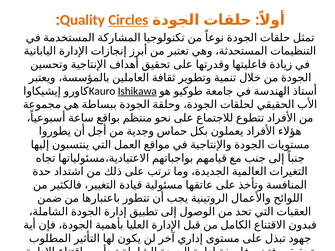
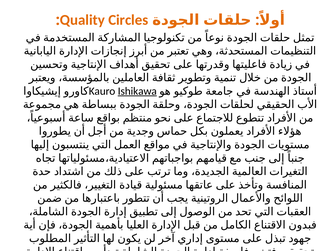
Circles underline: present -> none (128, 20)
